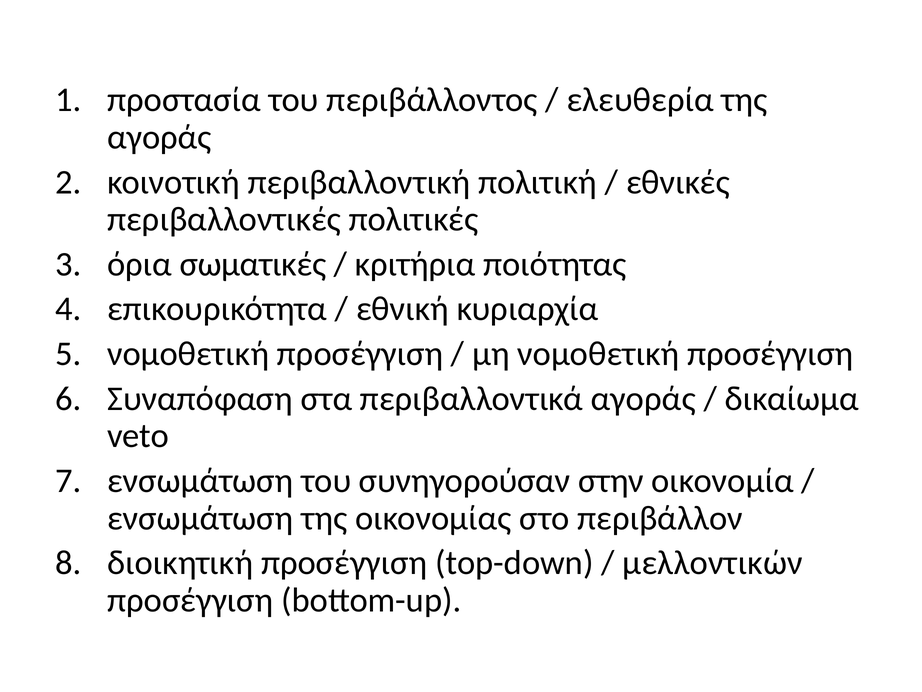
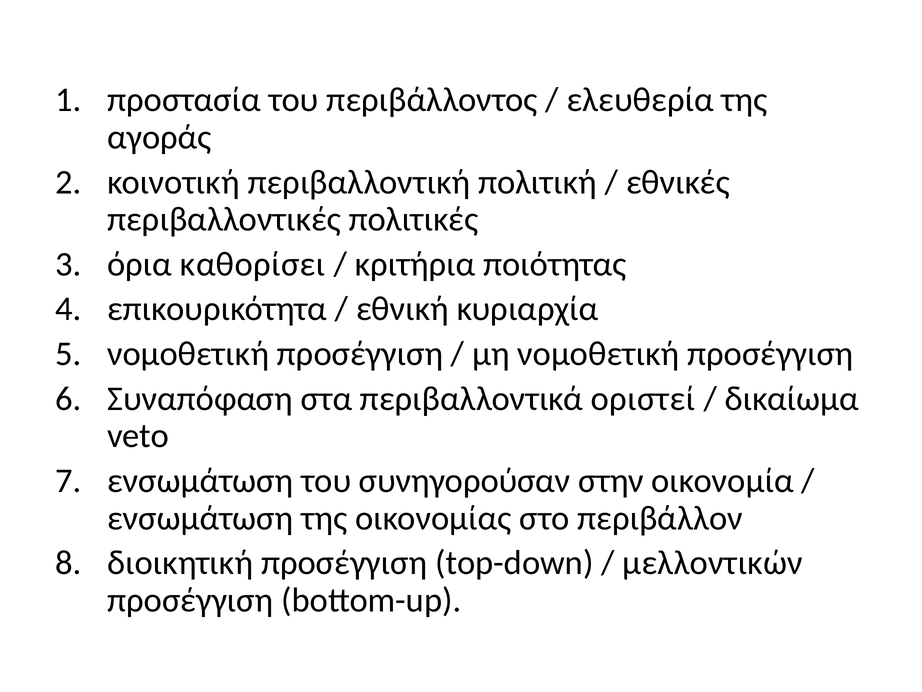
σωματικές: σωματικές -> καθορίσει (253, 264)
περιβαλλοντικά αγοράς: αγοράς -> οριστεί (643, 398)
